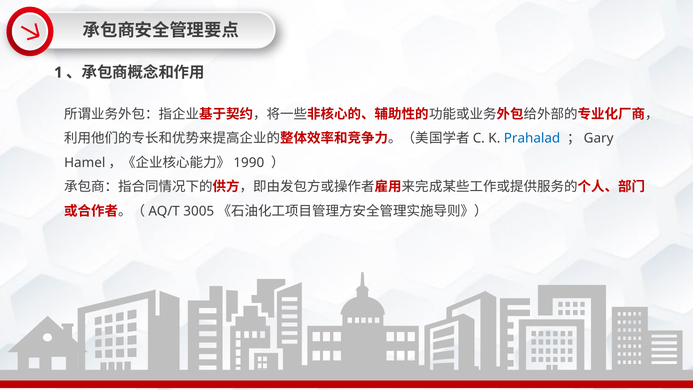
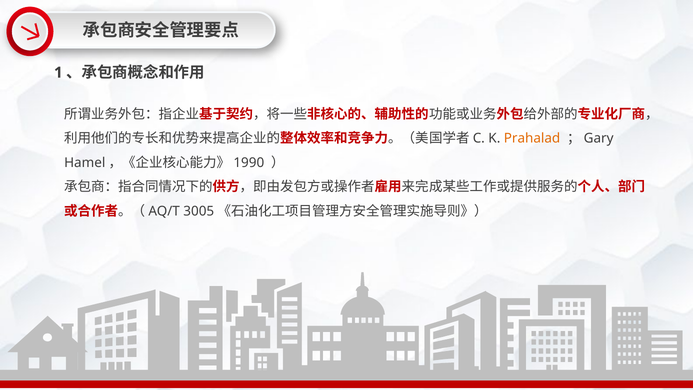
Prahalad colour: blue -> orange (532, 138)
